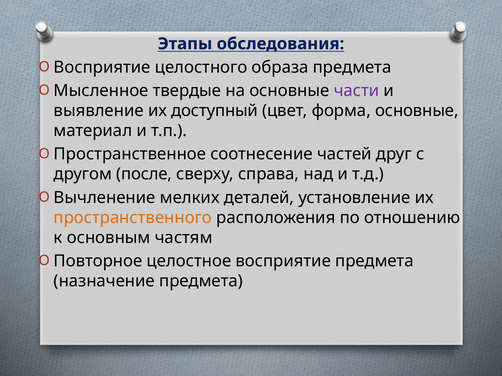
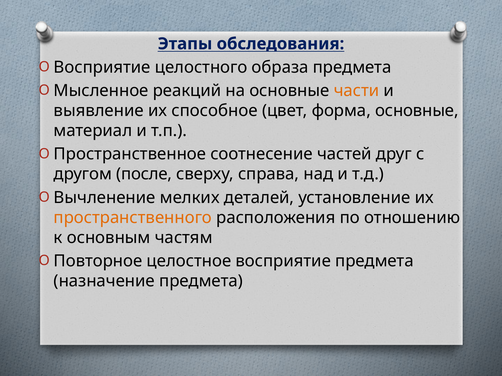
твердые: твердые -> реакций (187, 91)
части colour: purple -> orange (356, 91)
доступный: доступный -> способное (215, 111)
